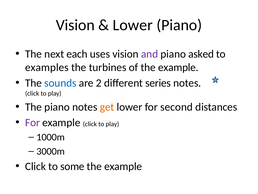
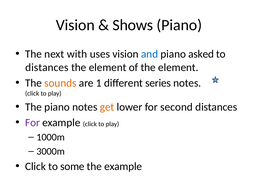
Lower: Lower -> Shows (133, 25)
each: each -> with (77, 54)
and colour: purple -> blue (150, 54)
examples: examples -> distances (47, 67)
turbines: turbines -> element (108, 67)
of the example: example -> element (178, 67)
sounds colour: blue -> orange (60, 83)
2: 2 -> 1 (99, 83)
